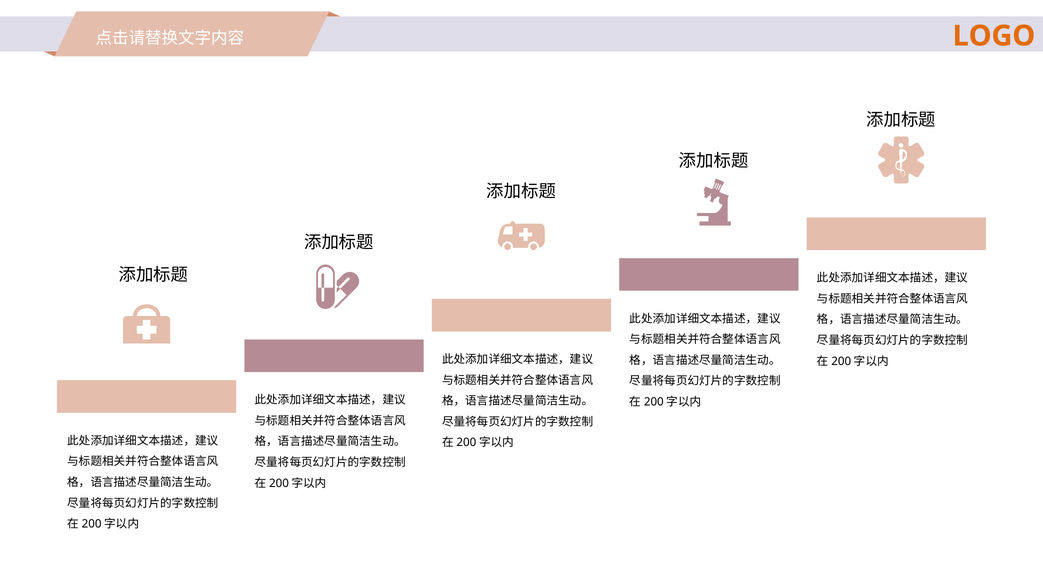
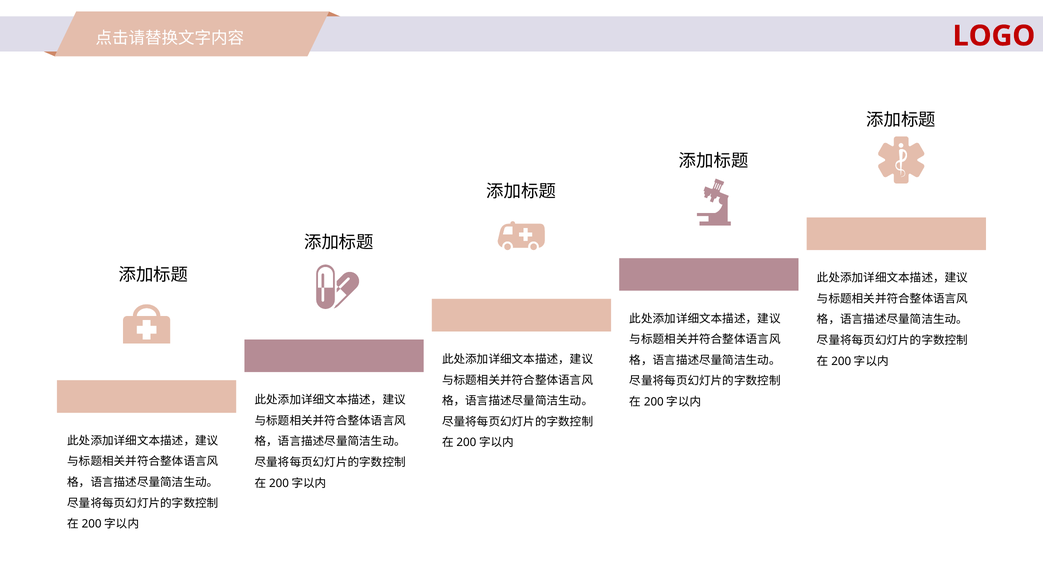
LOGO colour: orange -> red (994, 36)
